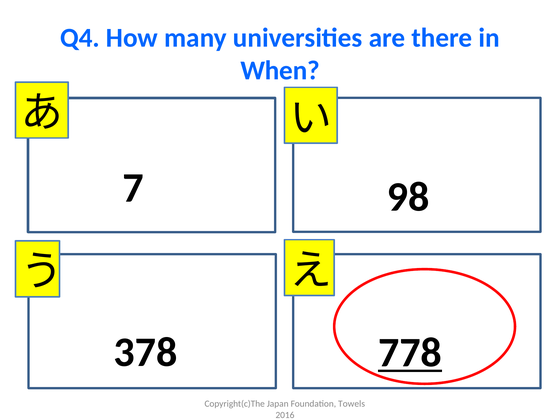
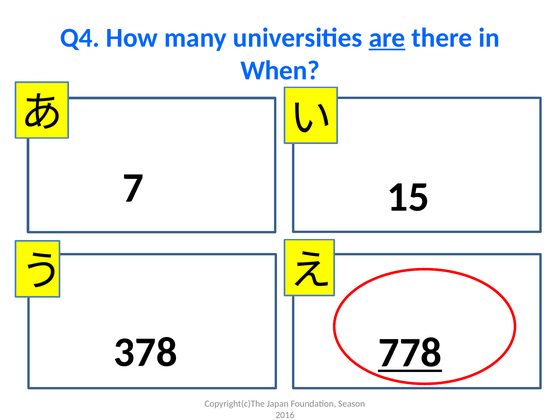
are underline: none -> present (387, 38)
98: 98 -> 15 (408, 197)
Towels: Towels -> Season (352, 404)
